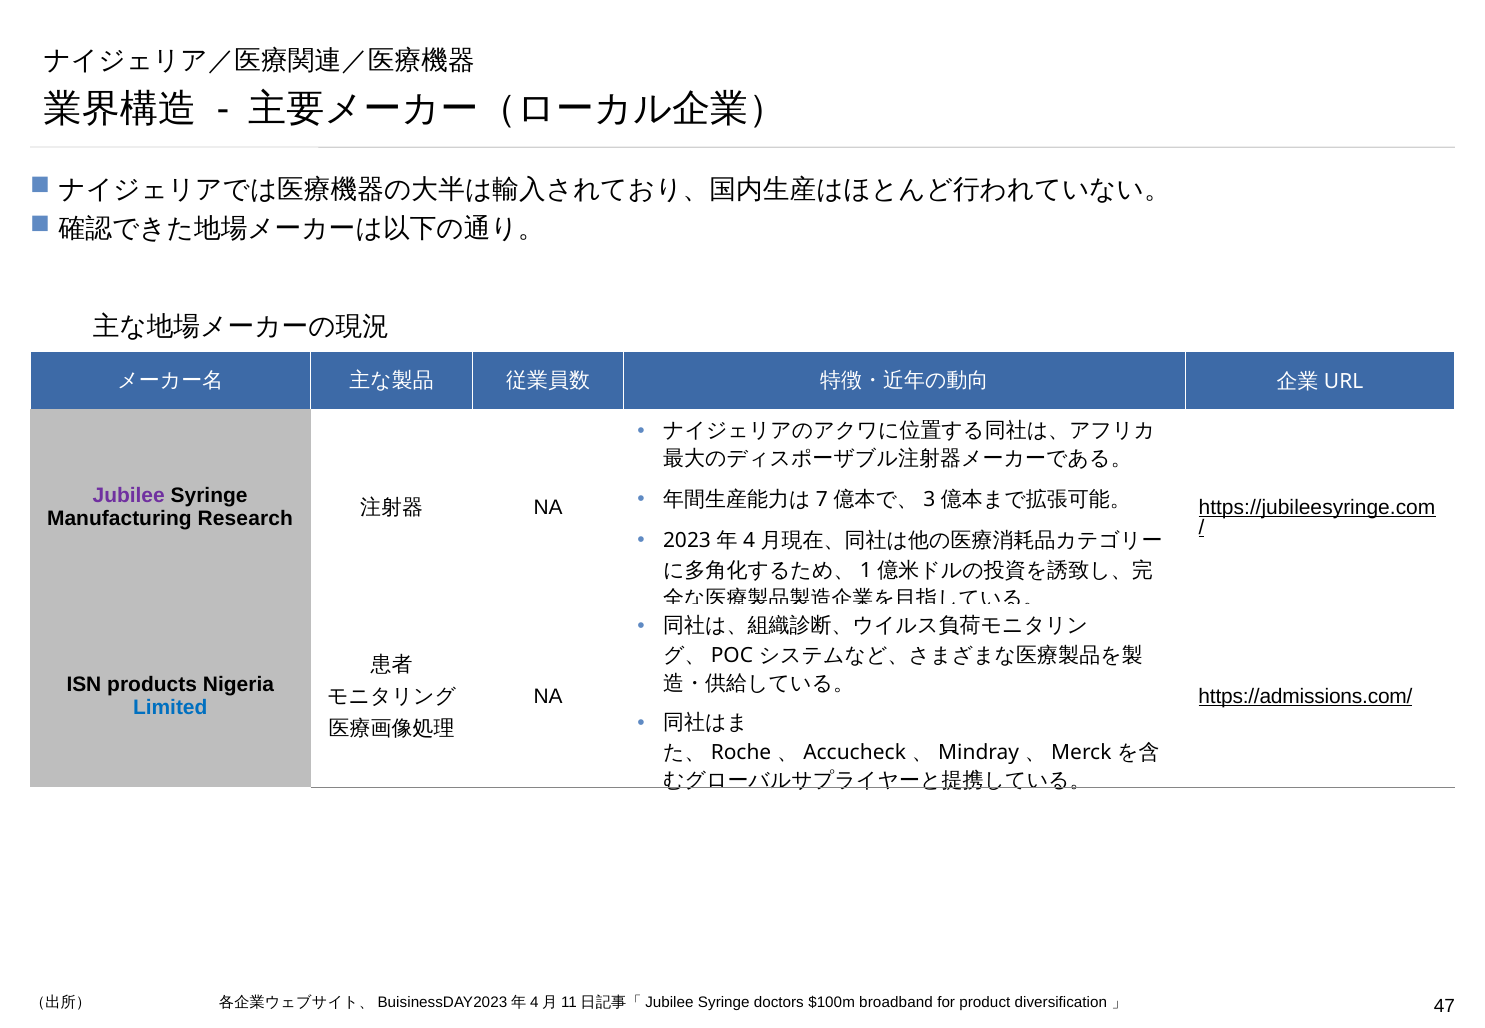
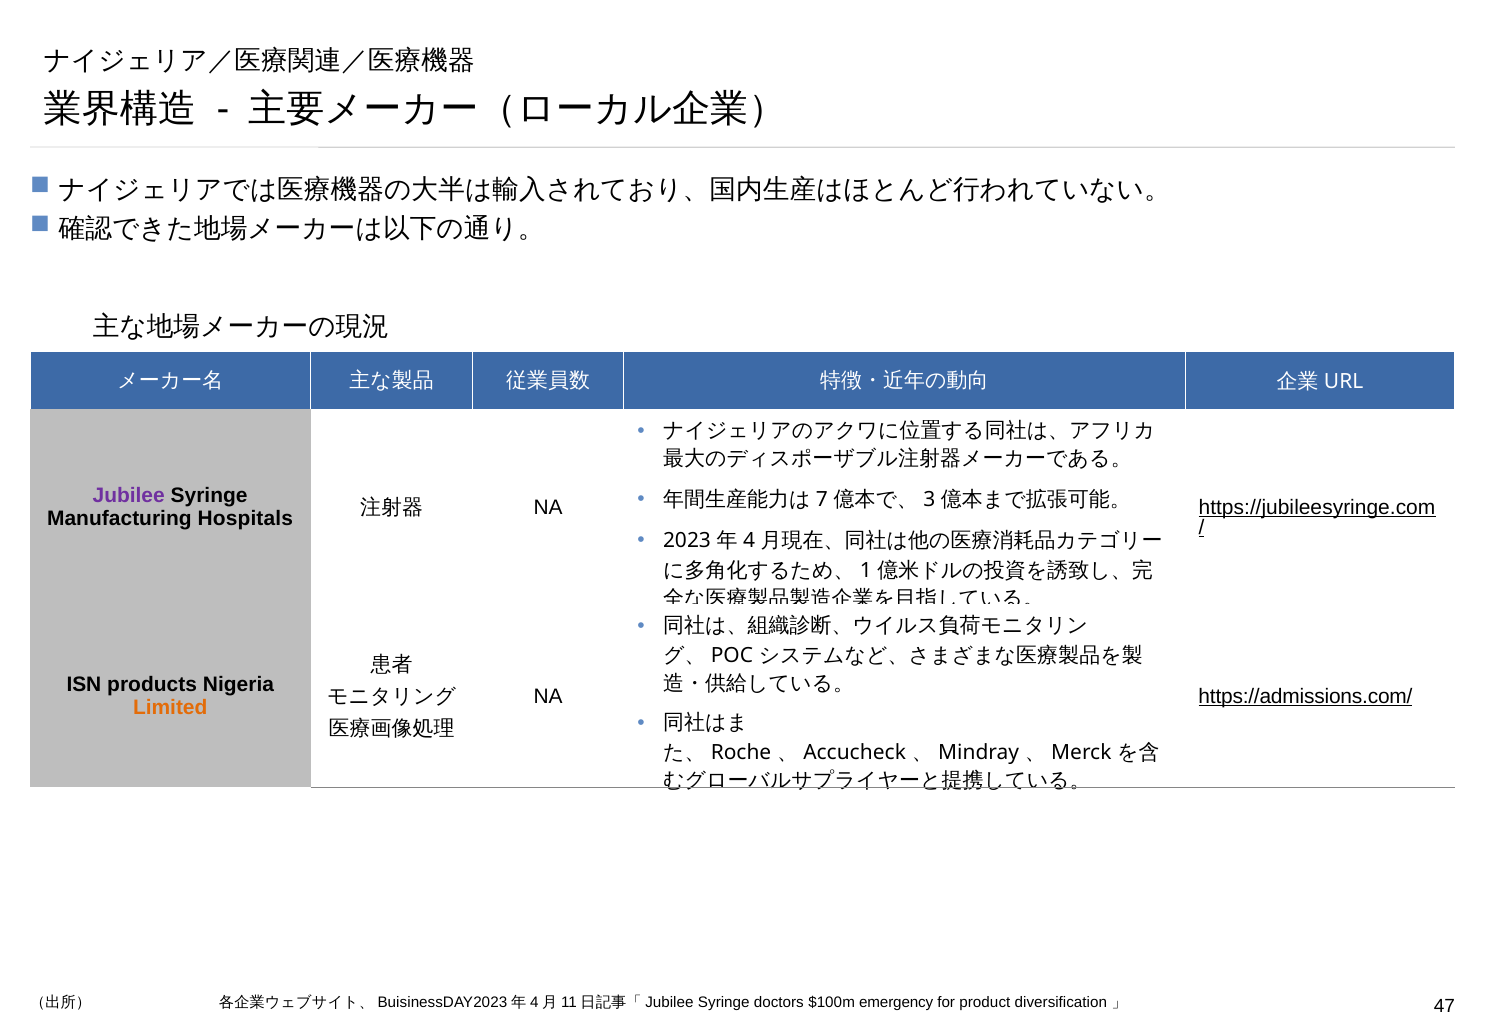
Research: Research -> Hospitals (245, 518)
Limited colour: blue -> orange (170, 708)
broadband: broadband -> emergency (896, 1002)
